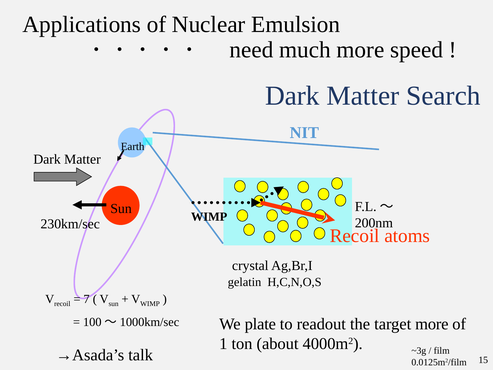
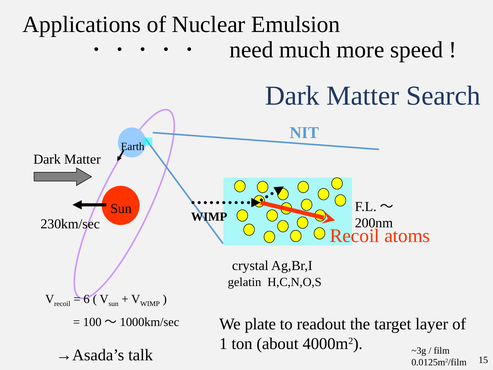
7: 7 -> 6 (87, 299)
target more: more -> layer (432, 324)
